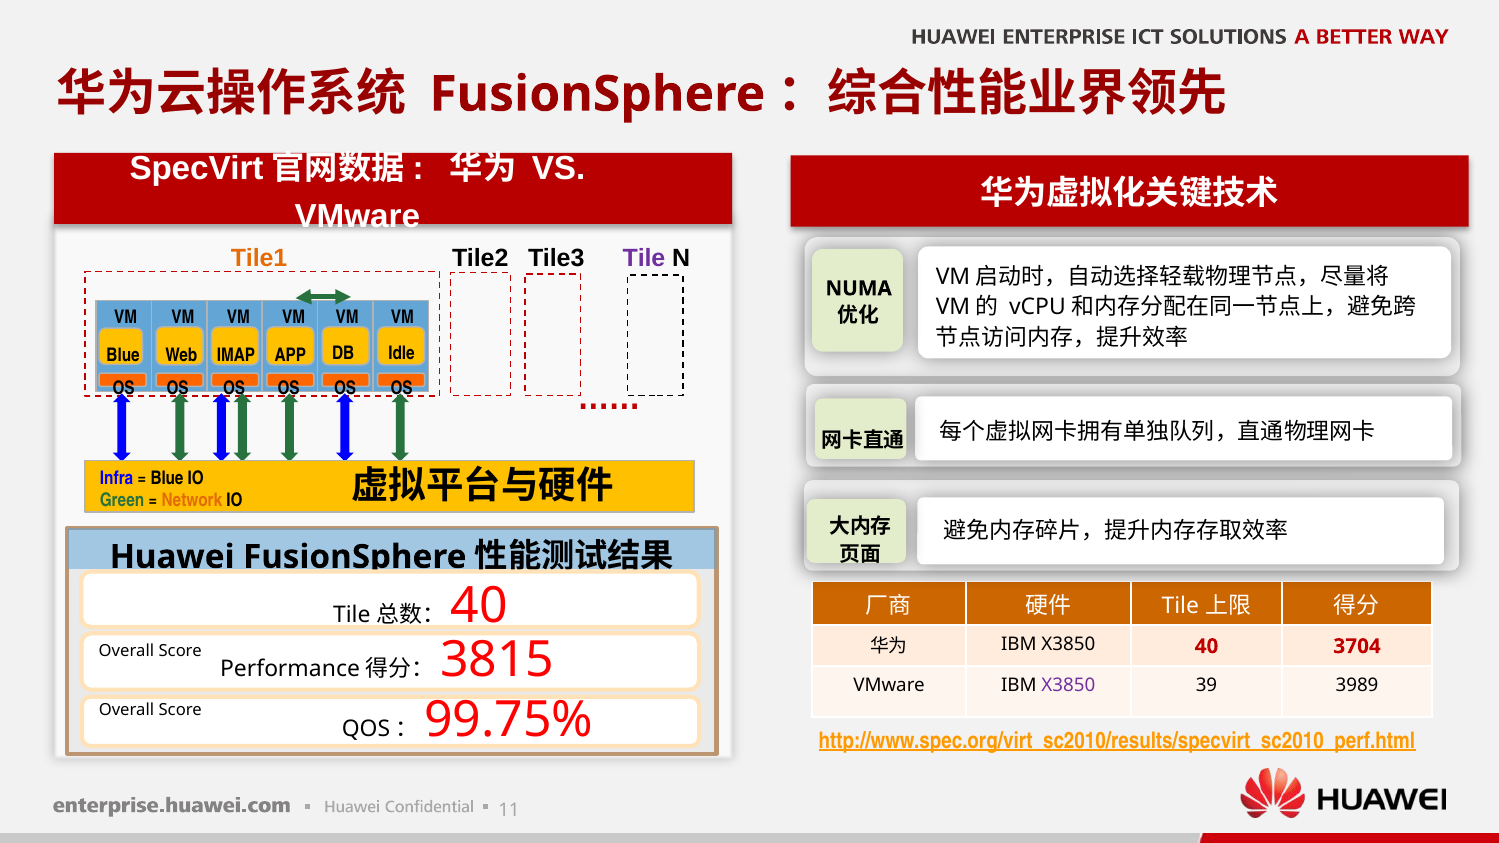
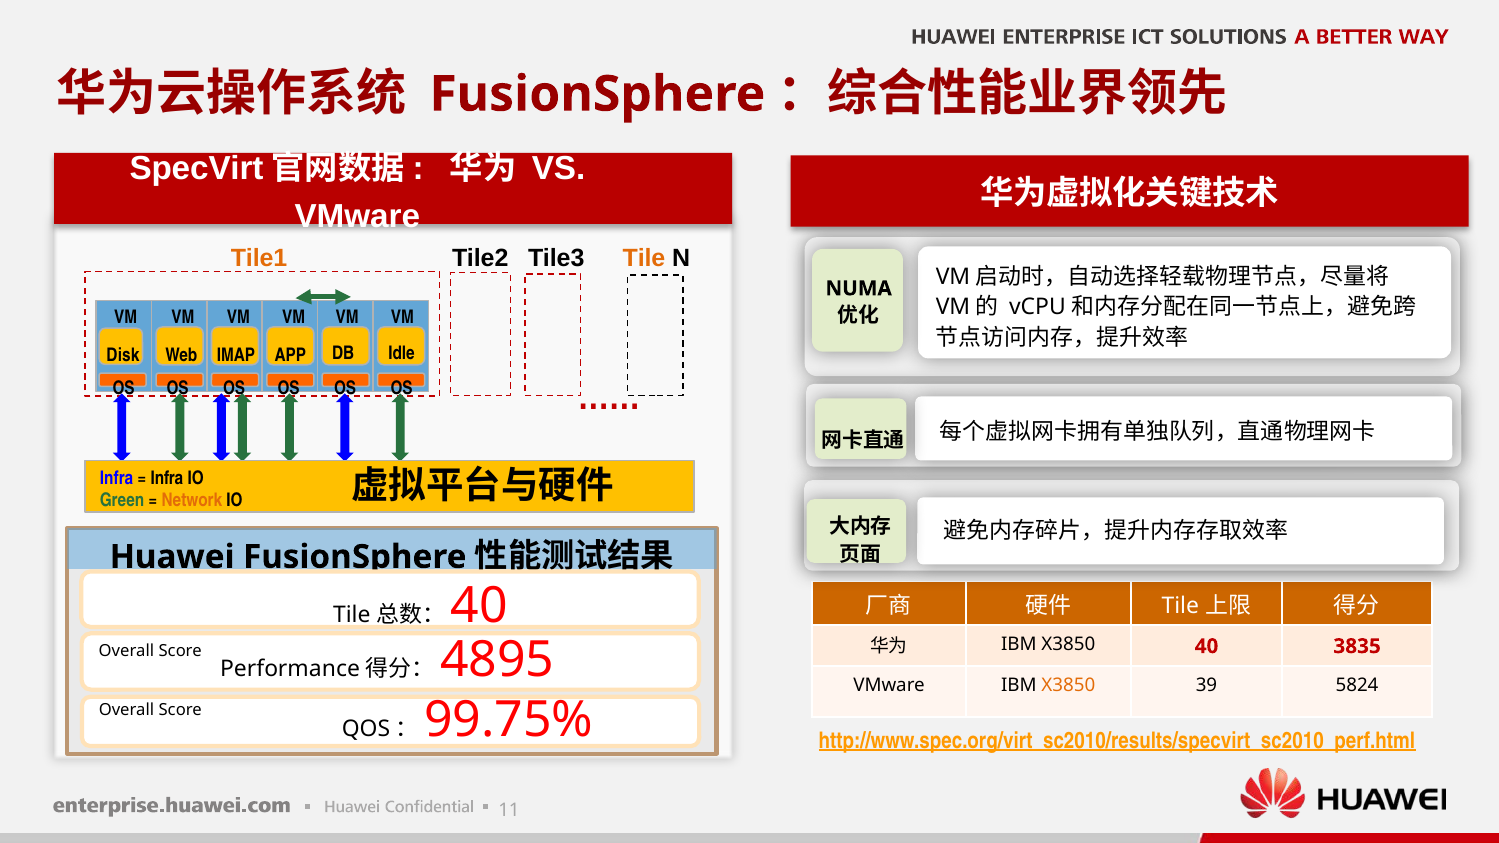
Tile colour: purple -> orange (644, 259)
Blue: Blue -> Disk (123, 355)
Blue: Blue -> Infra (167, 478)
3704: 3704 -> 3835 (1357, 646)
3815: 3815 -> 4895 (497, 660)
X3850 colour: purple -> orange (1068, 686)
3989: 3989 -> 5824 (1357, 686)
